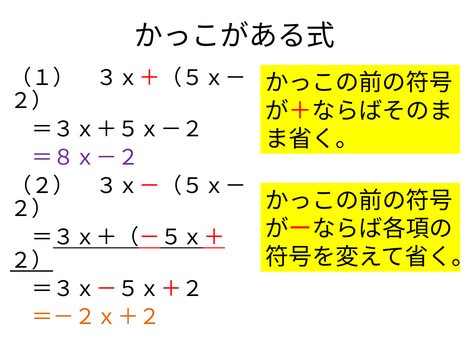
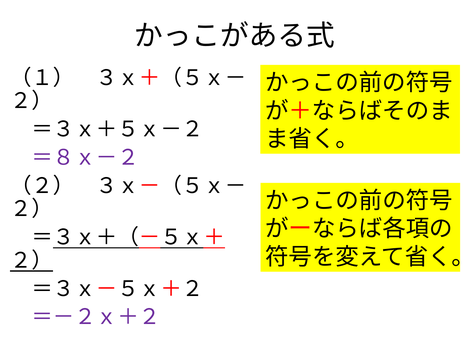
＝－２ｘ＋２ colour: orange -> purple (96, 318)
